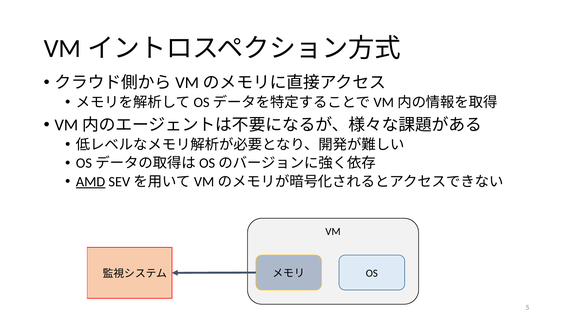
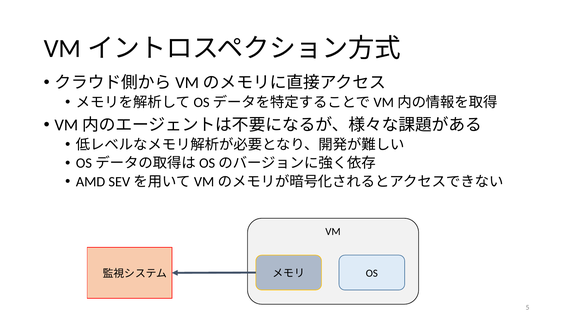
AMD underline: present -> none (91, 182)
